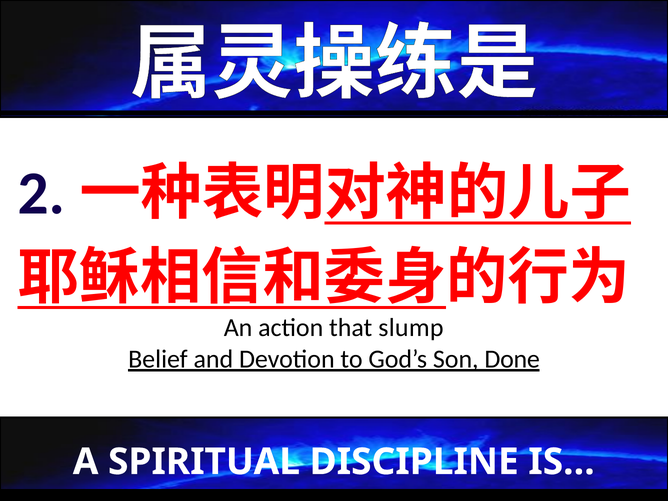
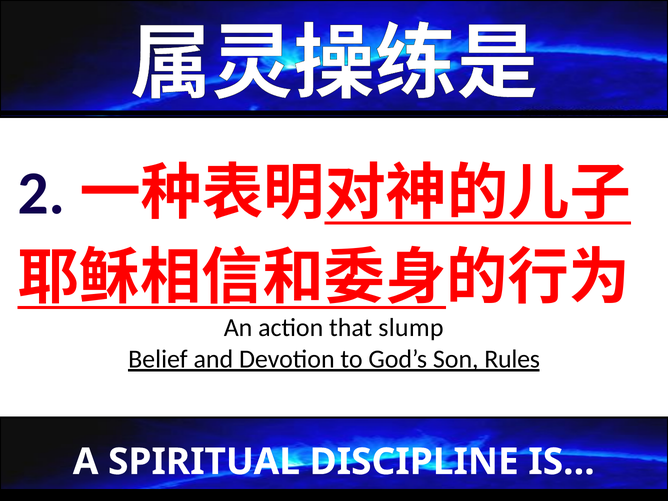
Done: Done -> Rules (512, 359)
